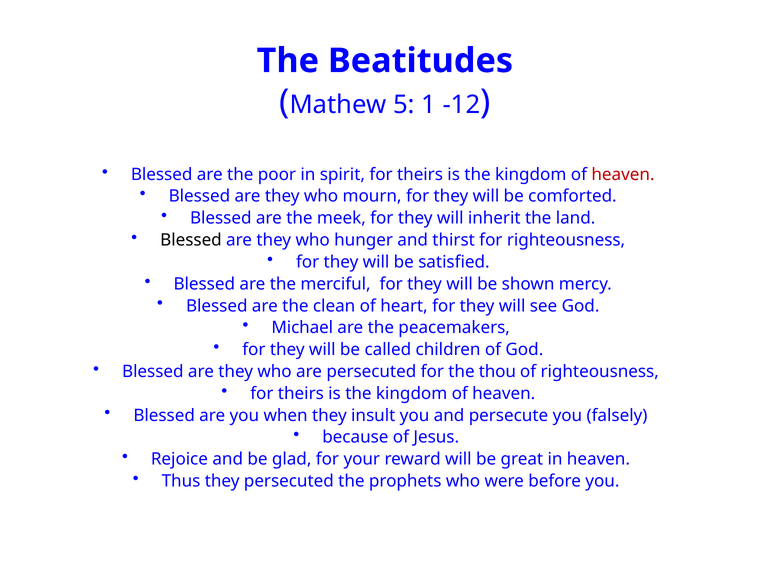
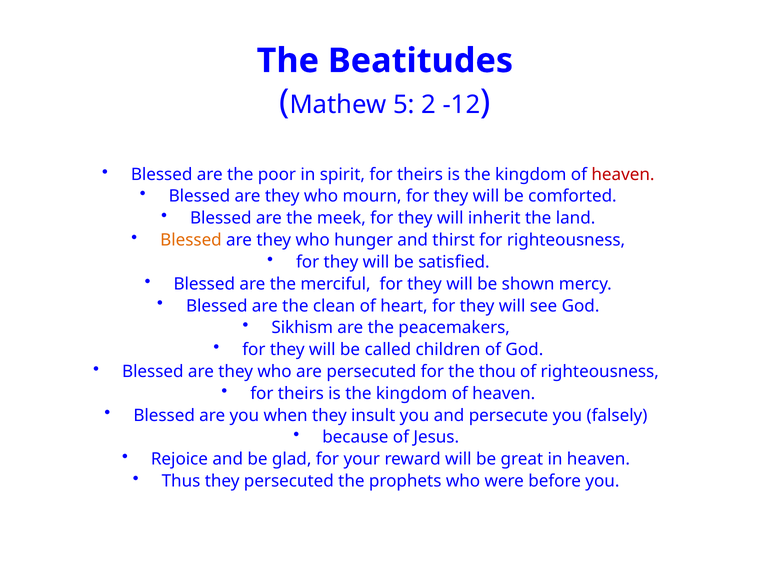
1: 1 -> 2 (429, 105)
Blessed colour: black -> orange (191, 240)
Michael: Michael -> Sikhism (302, 327)
